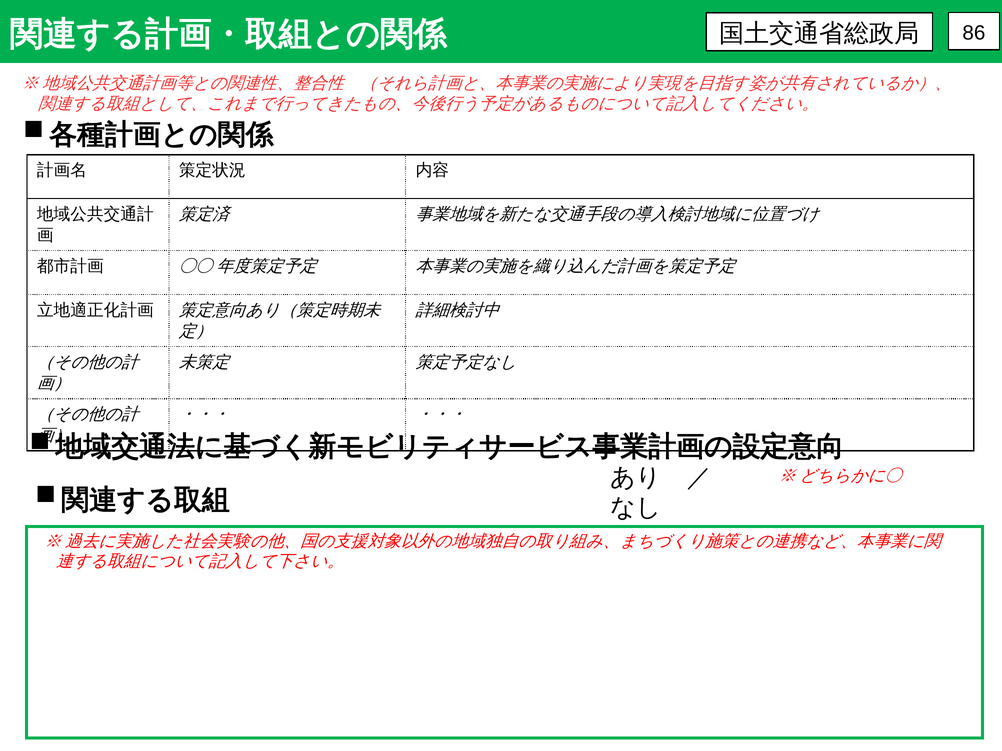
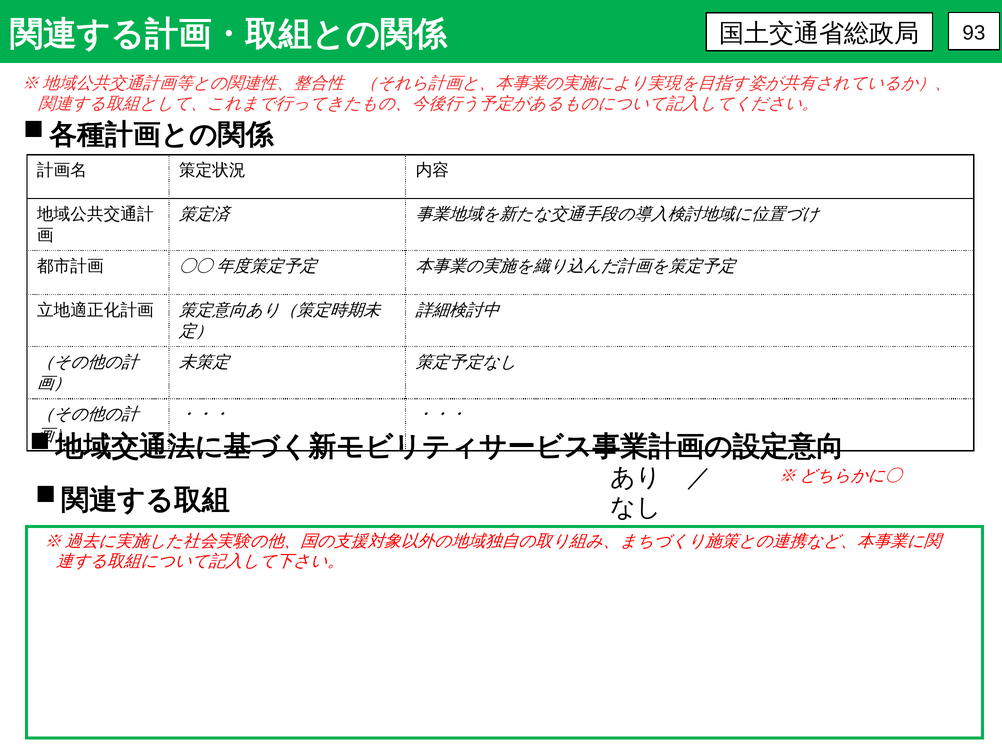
86: 86 -> 93 (974, 33)
